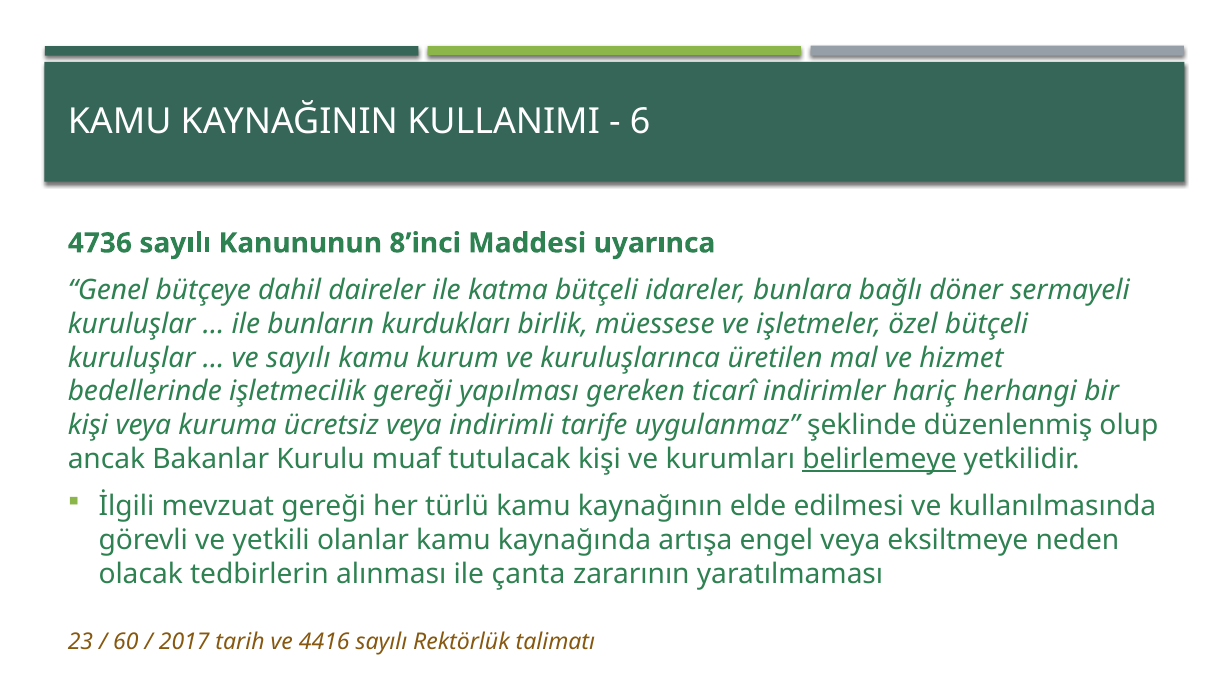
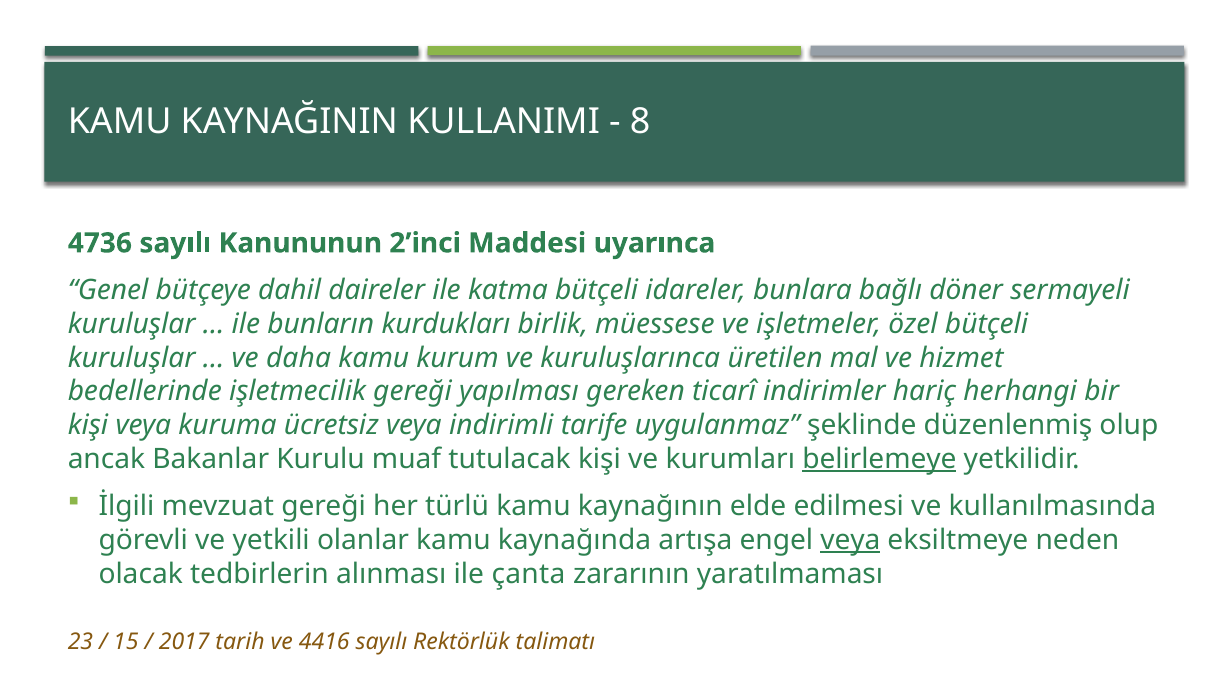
6: 6 -> 8 (640, 122)
8’inci: 8’inci -> 2’inci (425, 243)
ve sayılı: sayılı -> daha (299, 358)
veya underline: none -> present (850, 540)
60: 60 -> 15 (126, 642)
